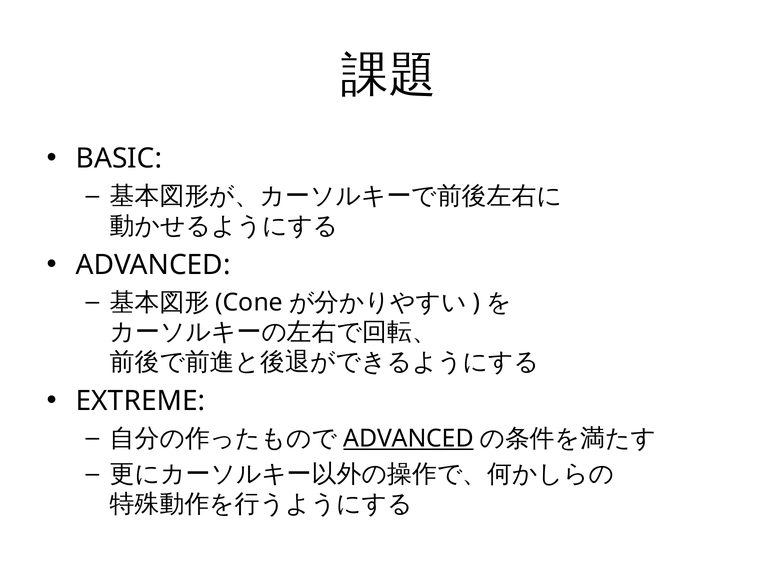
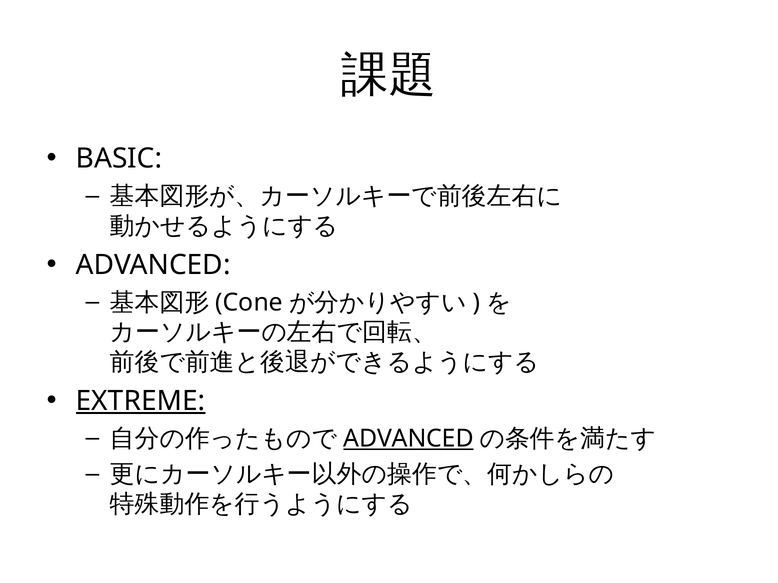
EXTREME underline: none -> present (141, 401)
